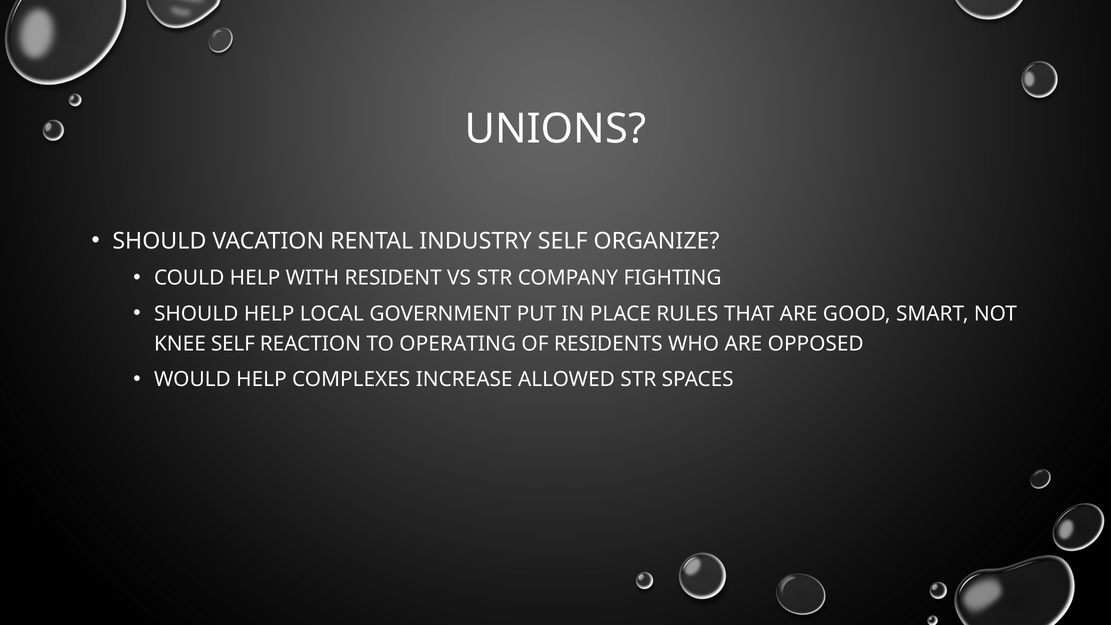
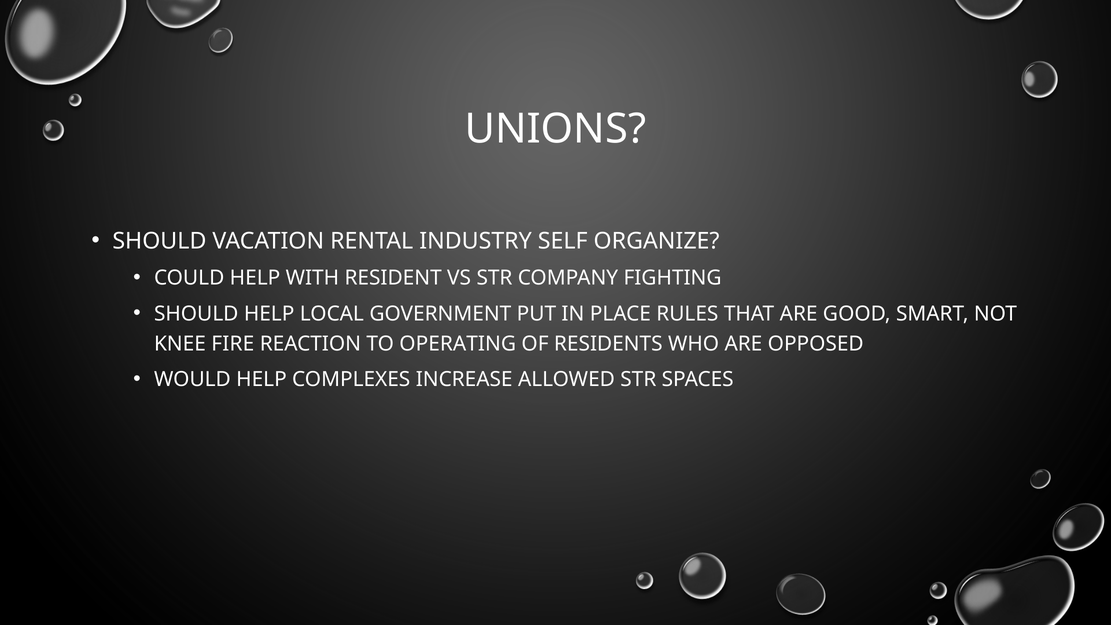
KNEE SELF: SELF -> FIRE (233, 344)
